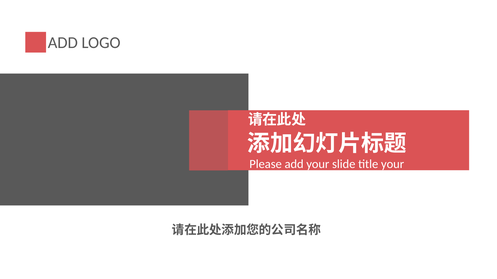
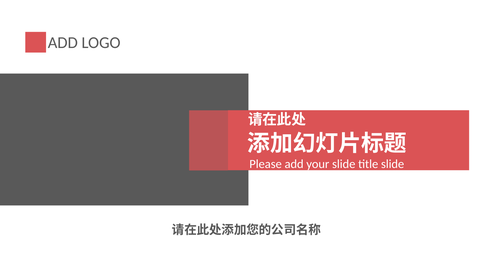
title your: your -> slide (393, 164)
